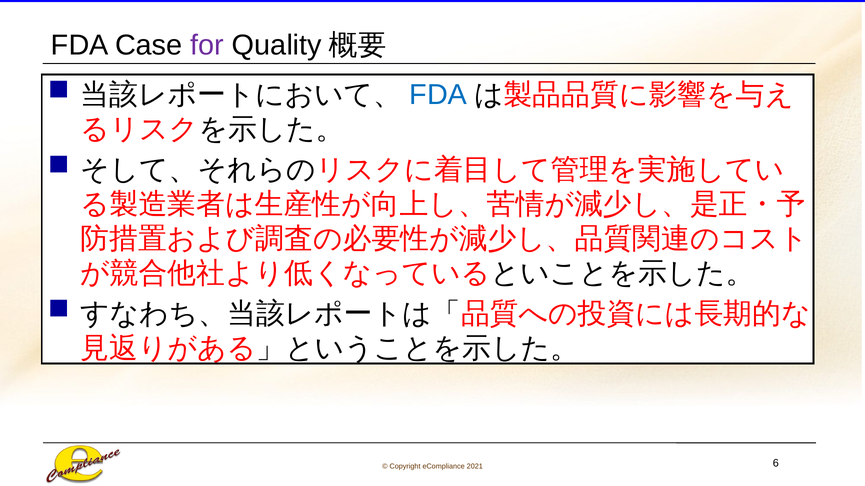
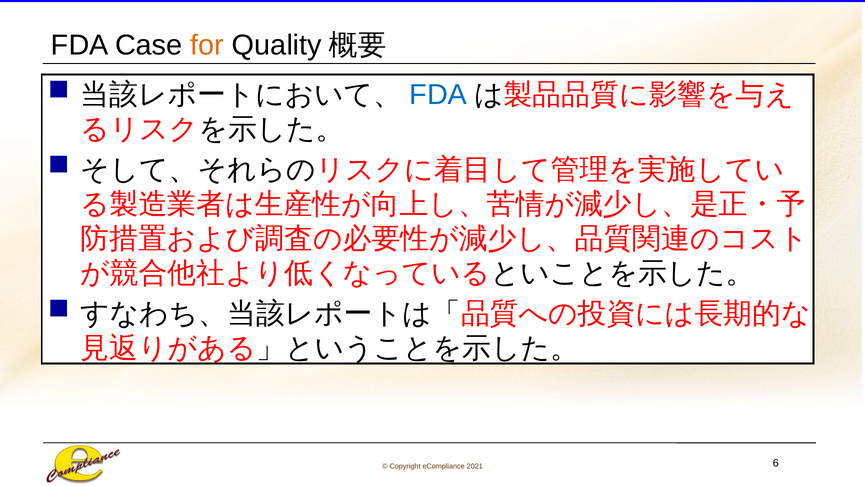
for colour: purple -> orange (207, 45)
